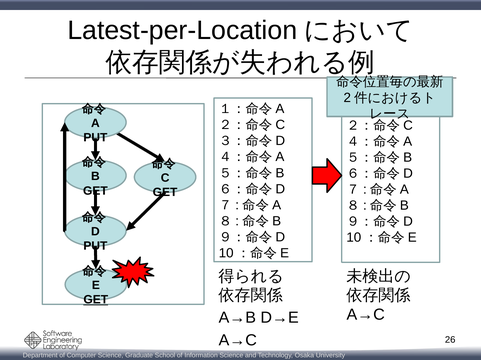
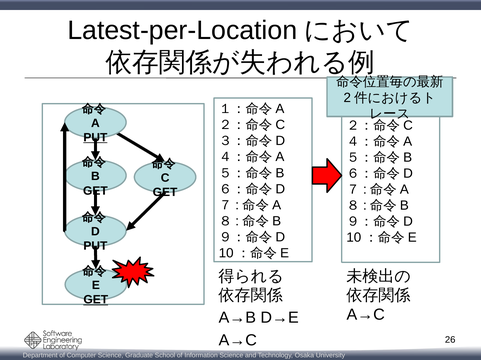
PUT underline: none -> present (95, 138)
